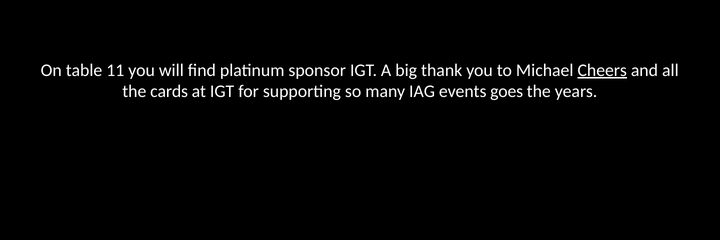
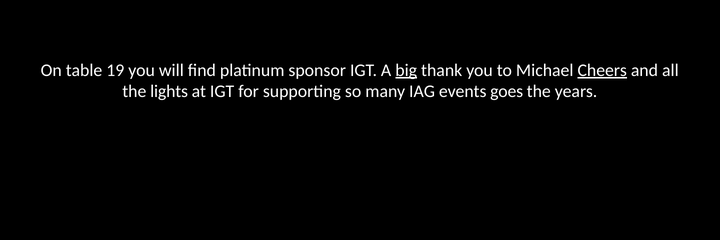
11: 11 -> 19 (115, 70)
big underline: none -> present (406, 70)
cards: cards -> lights (169, 91)
